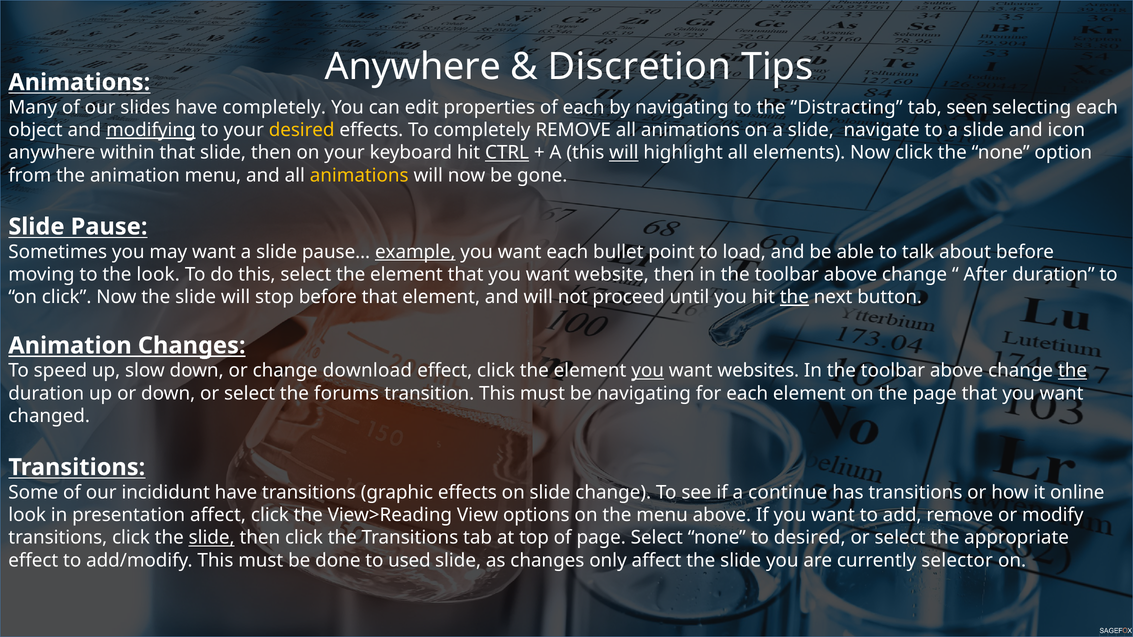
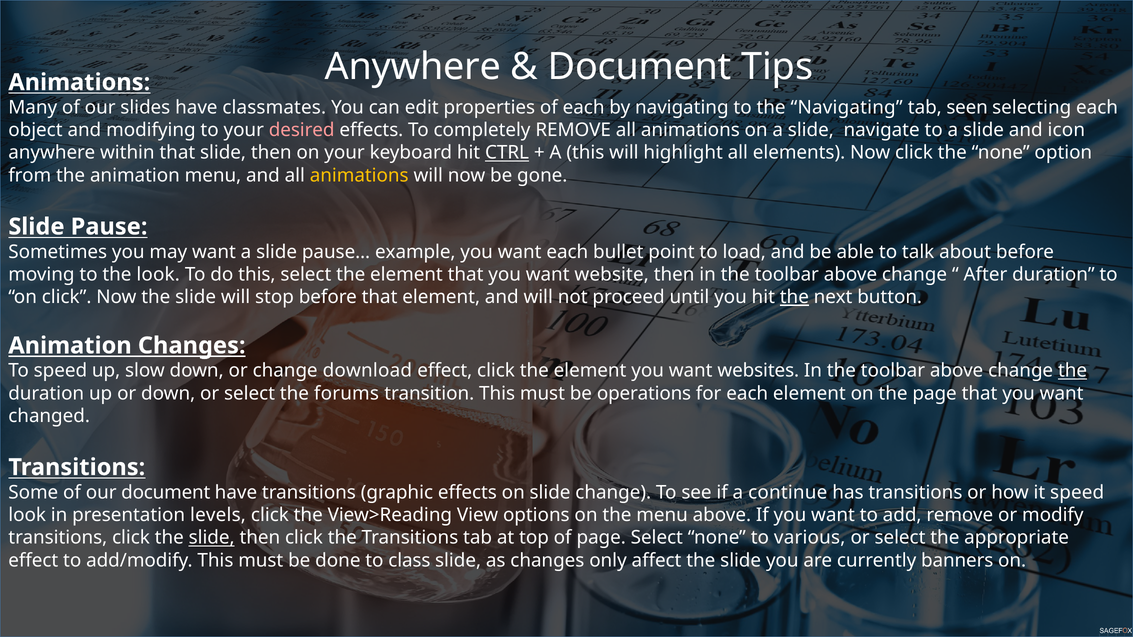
Discretion: Discretion -> Document (640, 67)
have completely: completely -> classmates (274, 108)
the Distracting: Distracting -> Navigating (847, 108)
modifying underline: present -> none (151, 130)
desired colour: yellow -> pink (302, 130)
will underline: present -> none (624, 153)
example underline: present -> none (415, 252)
you underline: present -> none (648, 371)
be navigating: navigating -> operations (644, 394)
our incididunt: incididunt -> document (166, 493)
it online: online -> speed (1077, 493)
presentation affect: affect -> levels (218, 515)
to desired: desired -> various (810, 538)
used: used -> class (409, 561)
selector: selector -> banners (957, 561)
